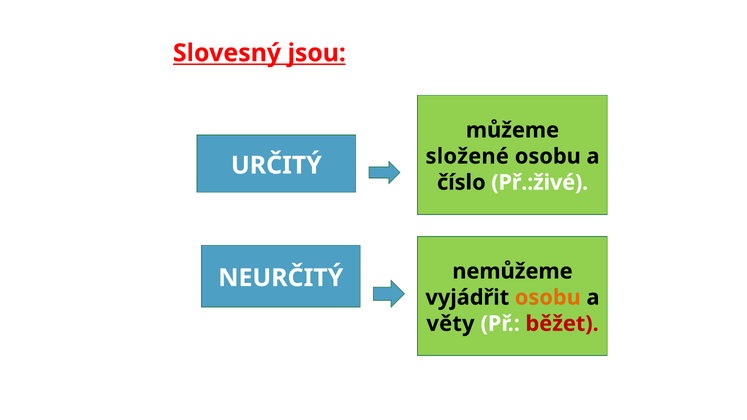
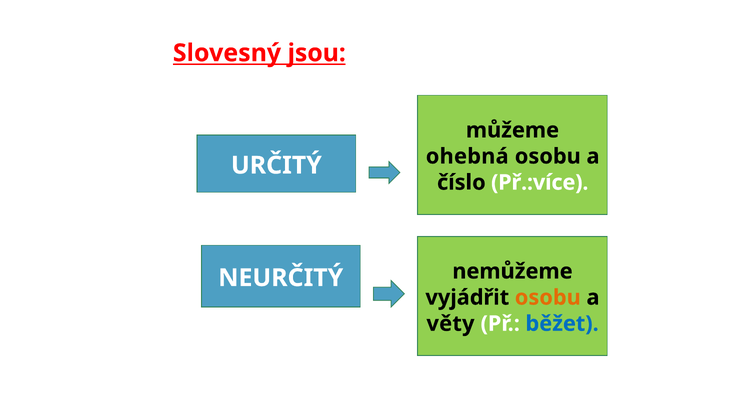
složené: složené -> ohebná (467, 156)
Př.:živé: Př.:živé -> Př.:více (540, 183)
běžet colour: red -> blue (562, 324)
